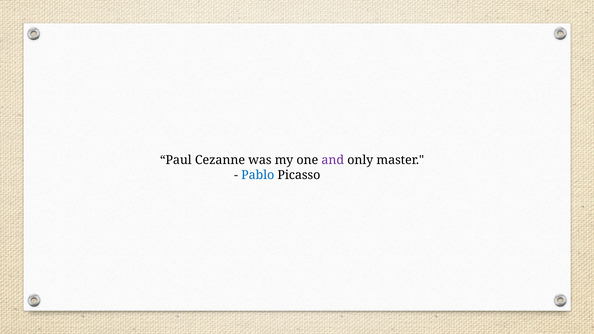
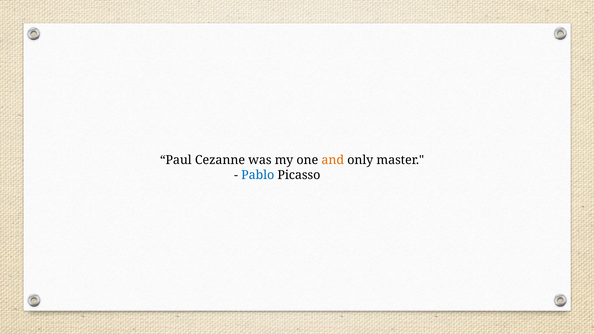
and colour: purple -> orange (333, 160)
